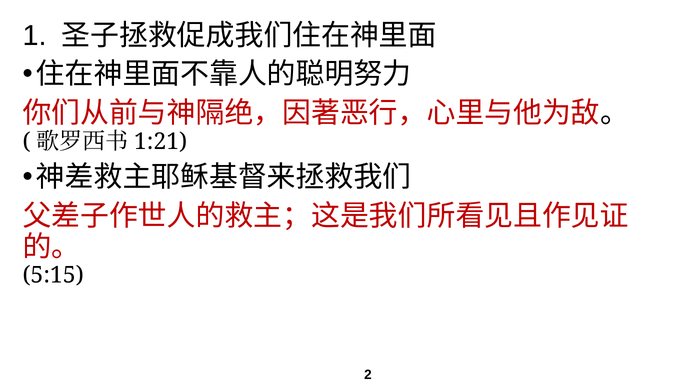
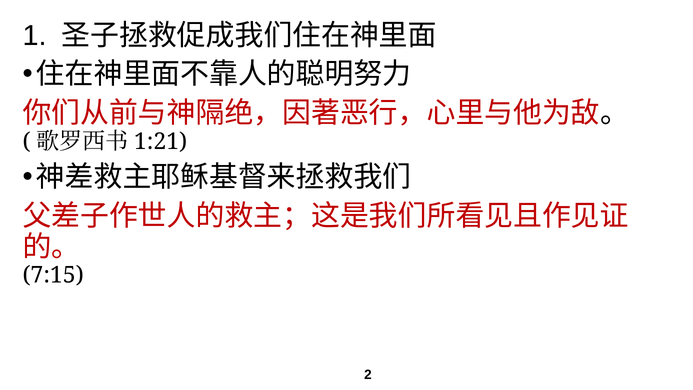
5:15: 5:15 -> 7:15 (53, 275)
